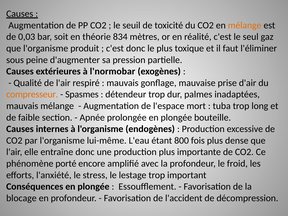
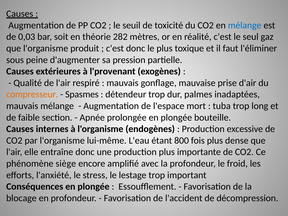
mélange colour: orange -> blue (245, 25)
834: 834 -> 282 (120, 37)
l'normobar: l'normobar -> l'provenant (113, 71)
porté: porté -> siège (66, 164)
